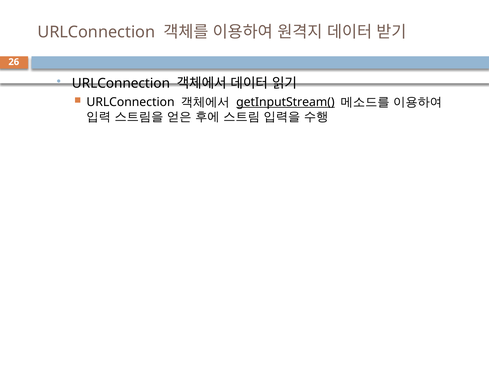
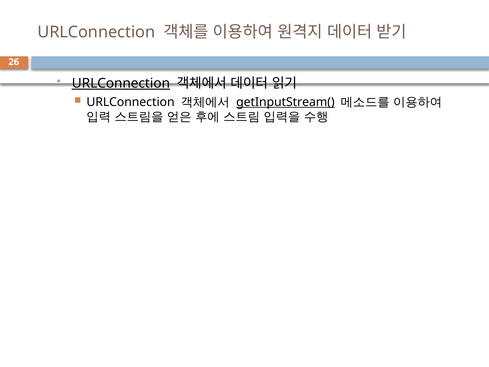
URLConnection underline: none -> present (121, 83)
